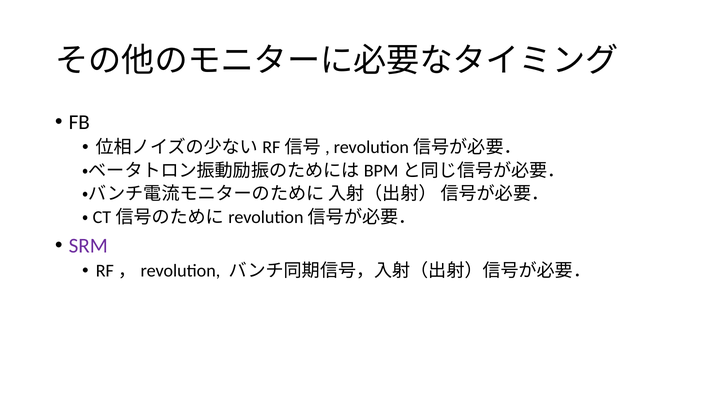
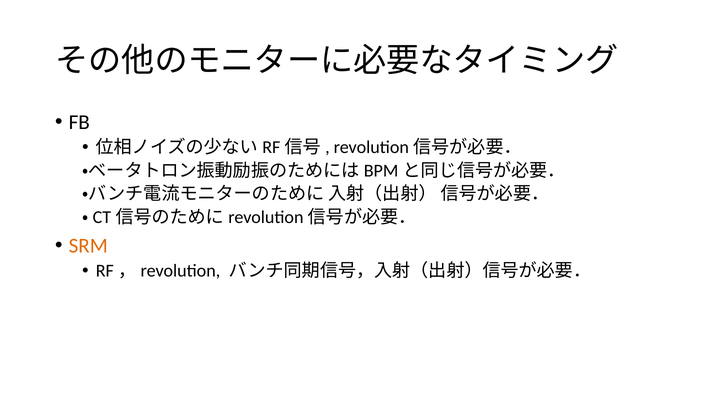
SRM colour: purple -> orange (88, 246)
